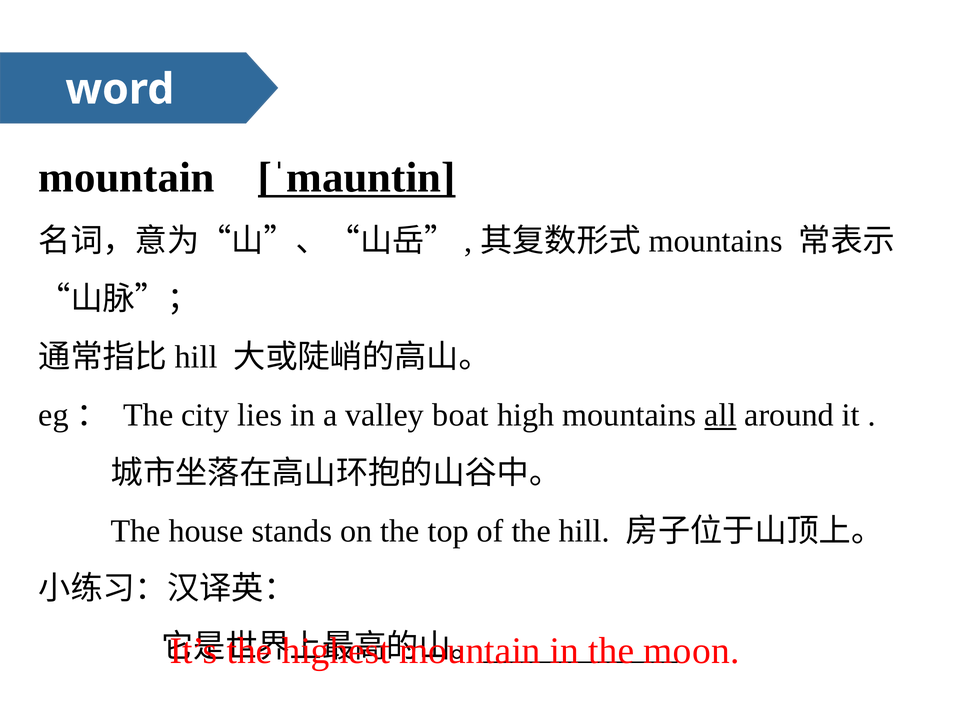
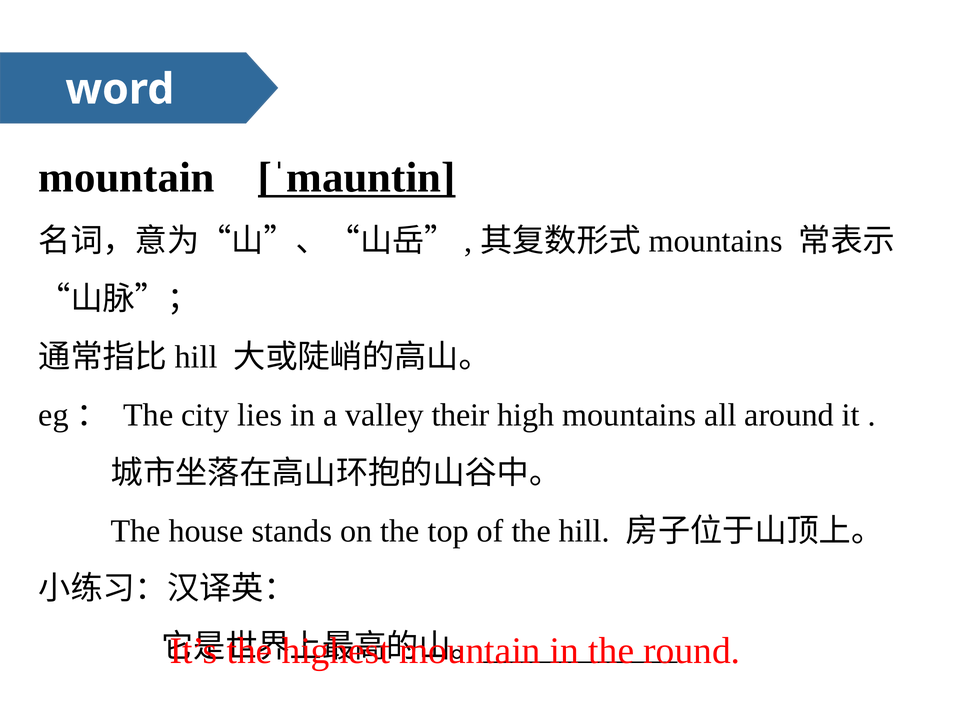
boat: boat -> their (461, 415)
all underline: present -> none (720, 415)
moon: moon -> round (692, 651)
